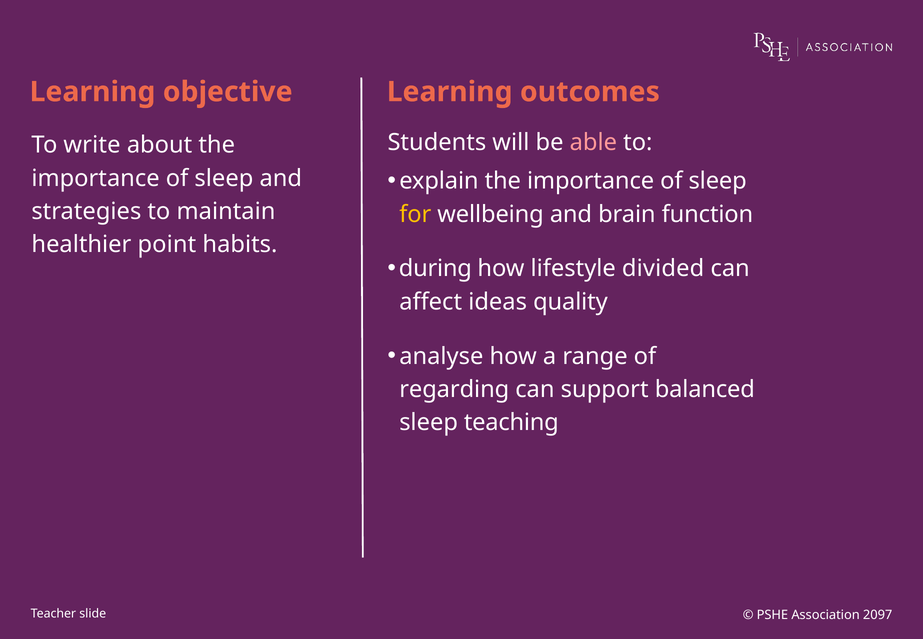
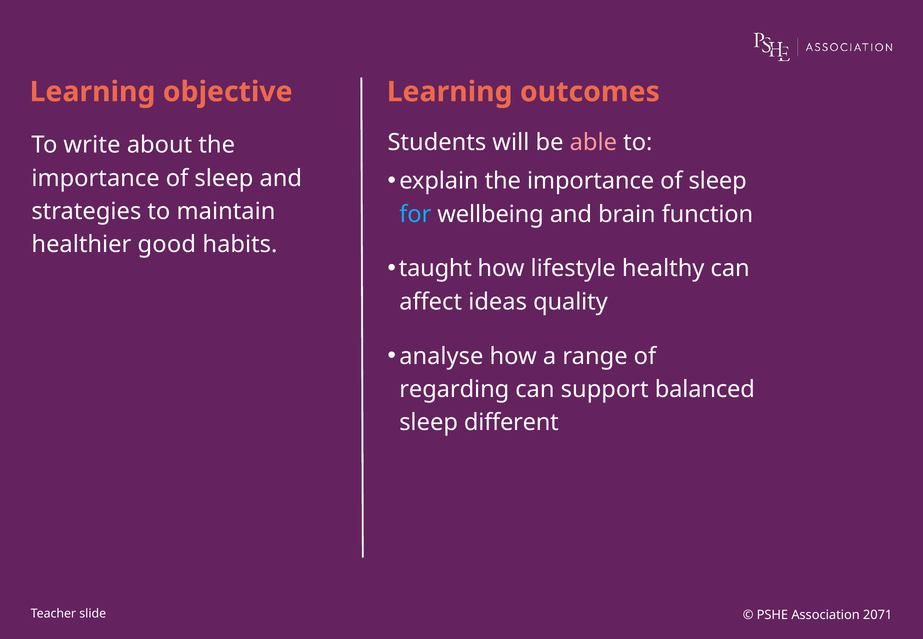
for colour: yellow -> light blue (415, 214)
point: point -> good (167, 245)
during: during -> taught (435, 269)
divided: divided -> healthy (663, 269)
teaching: teaching -> different (511, 423)
2097: 2097 -> 2071 (878, 615)
